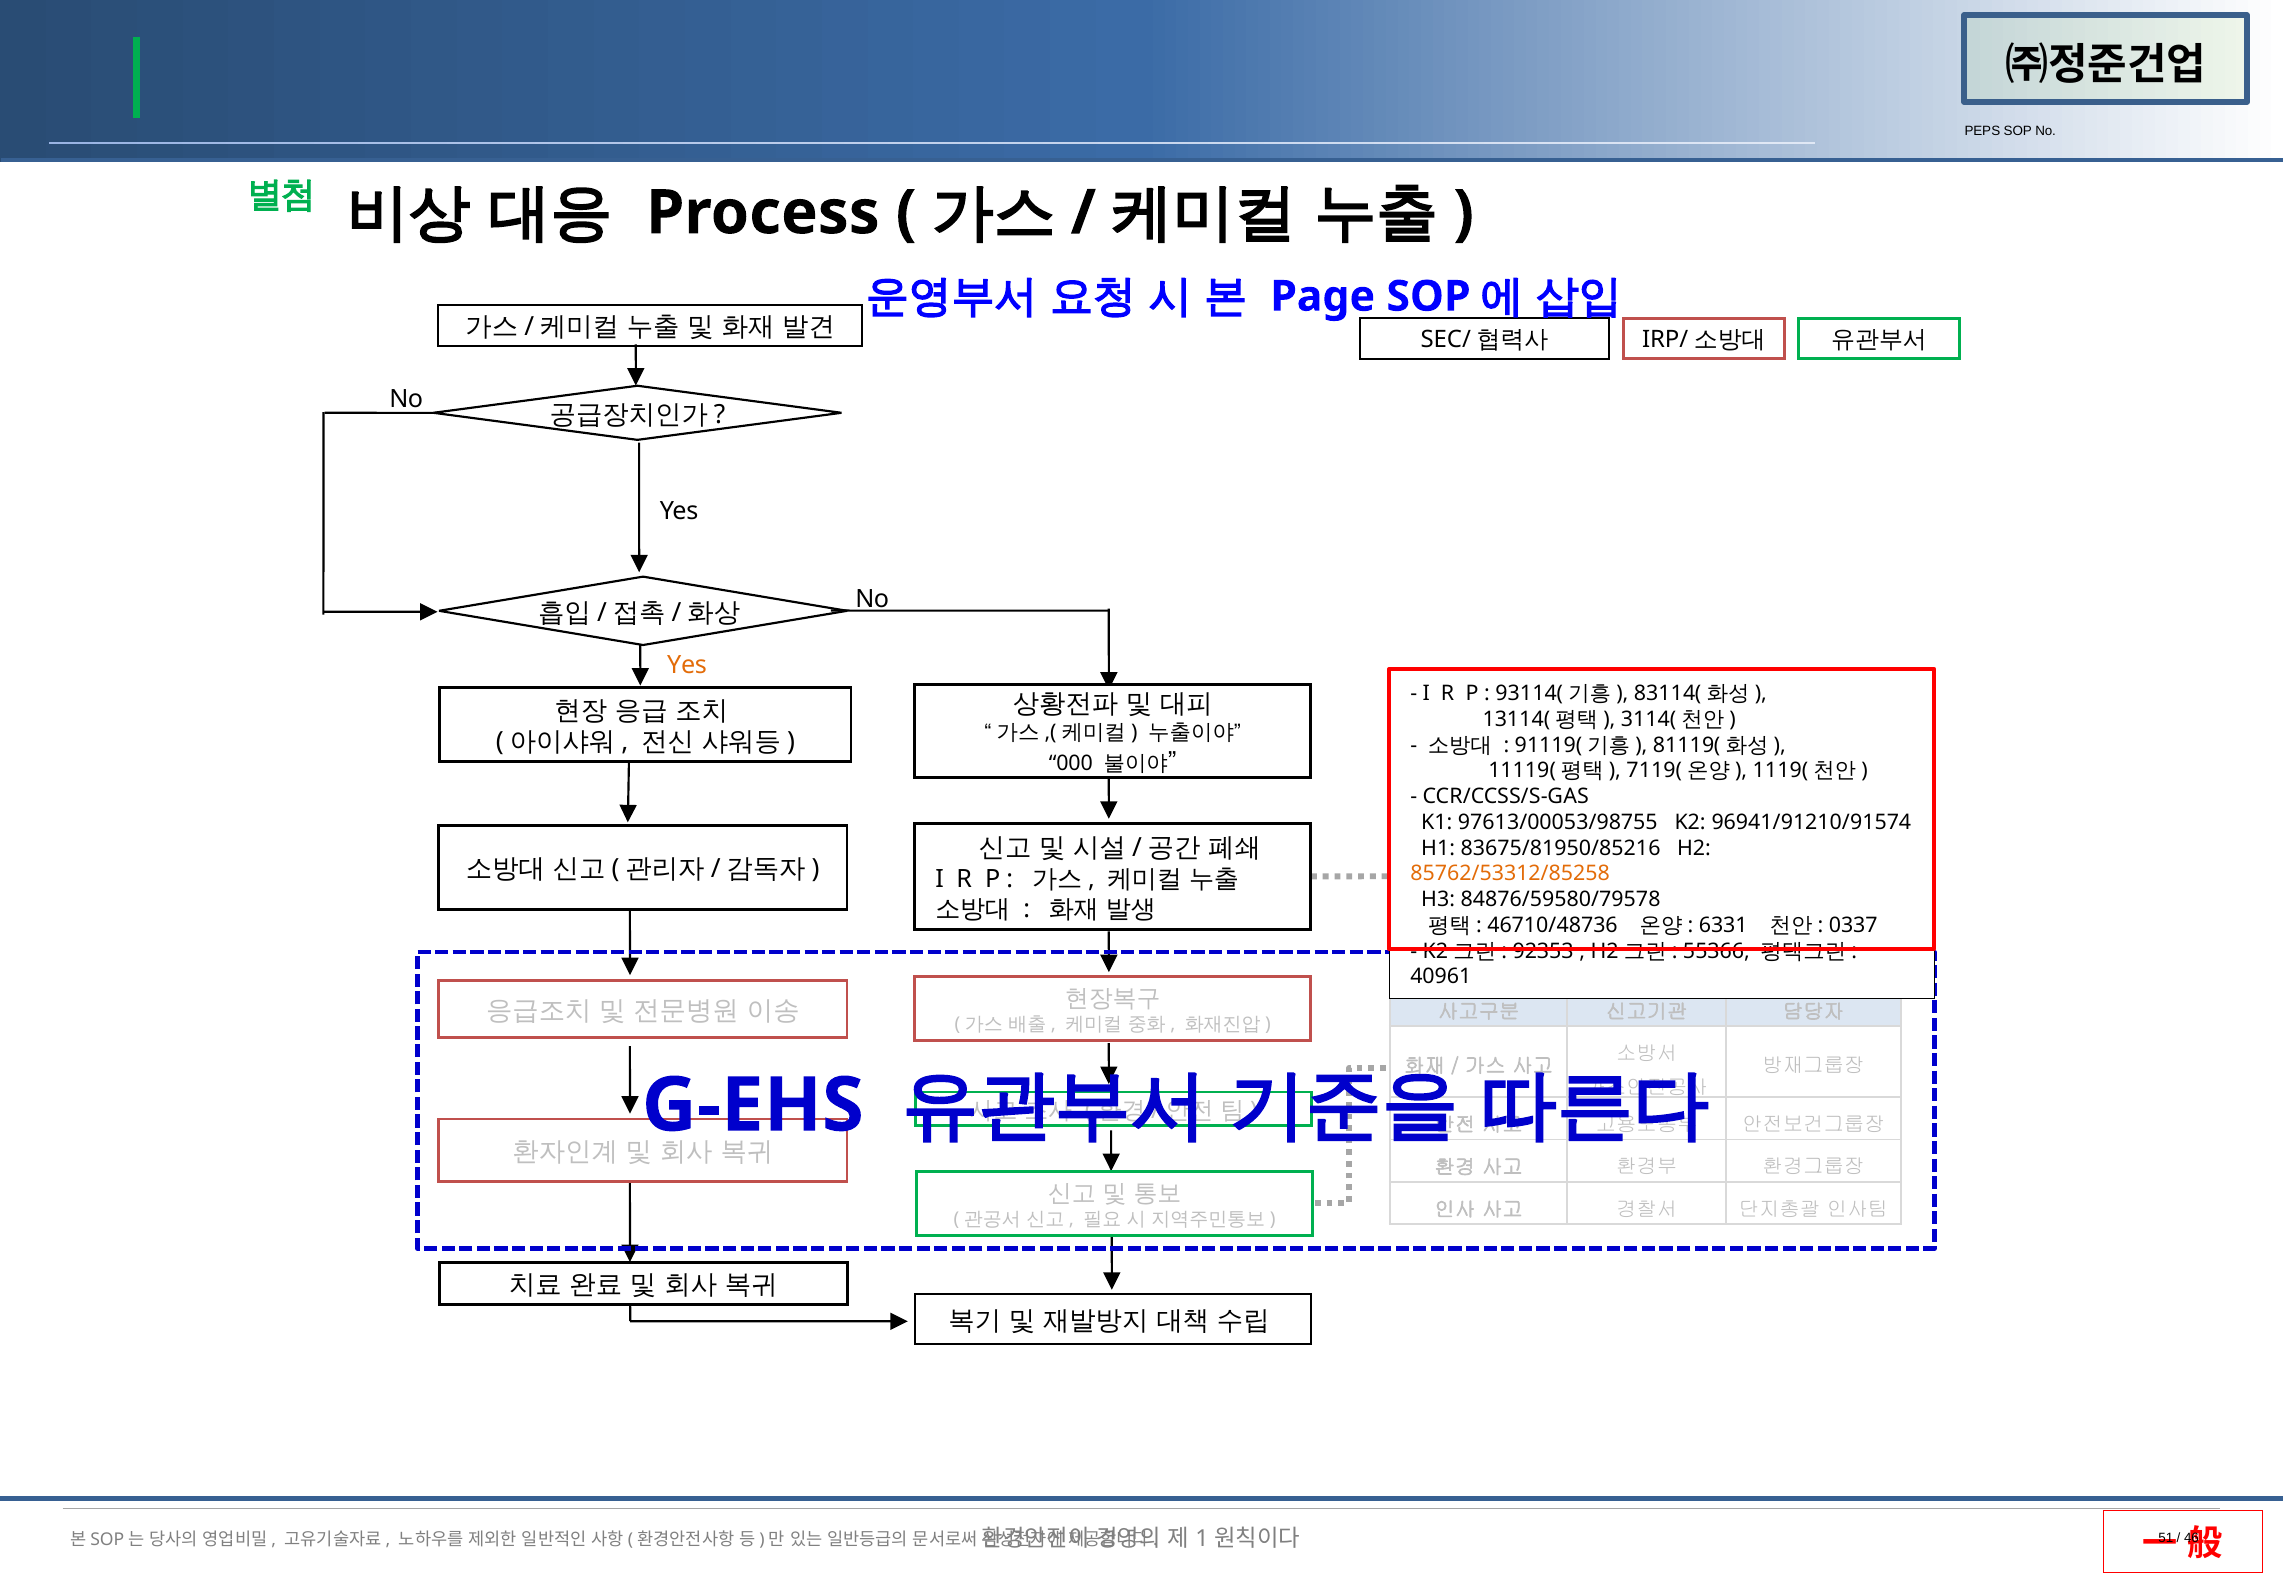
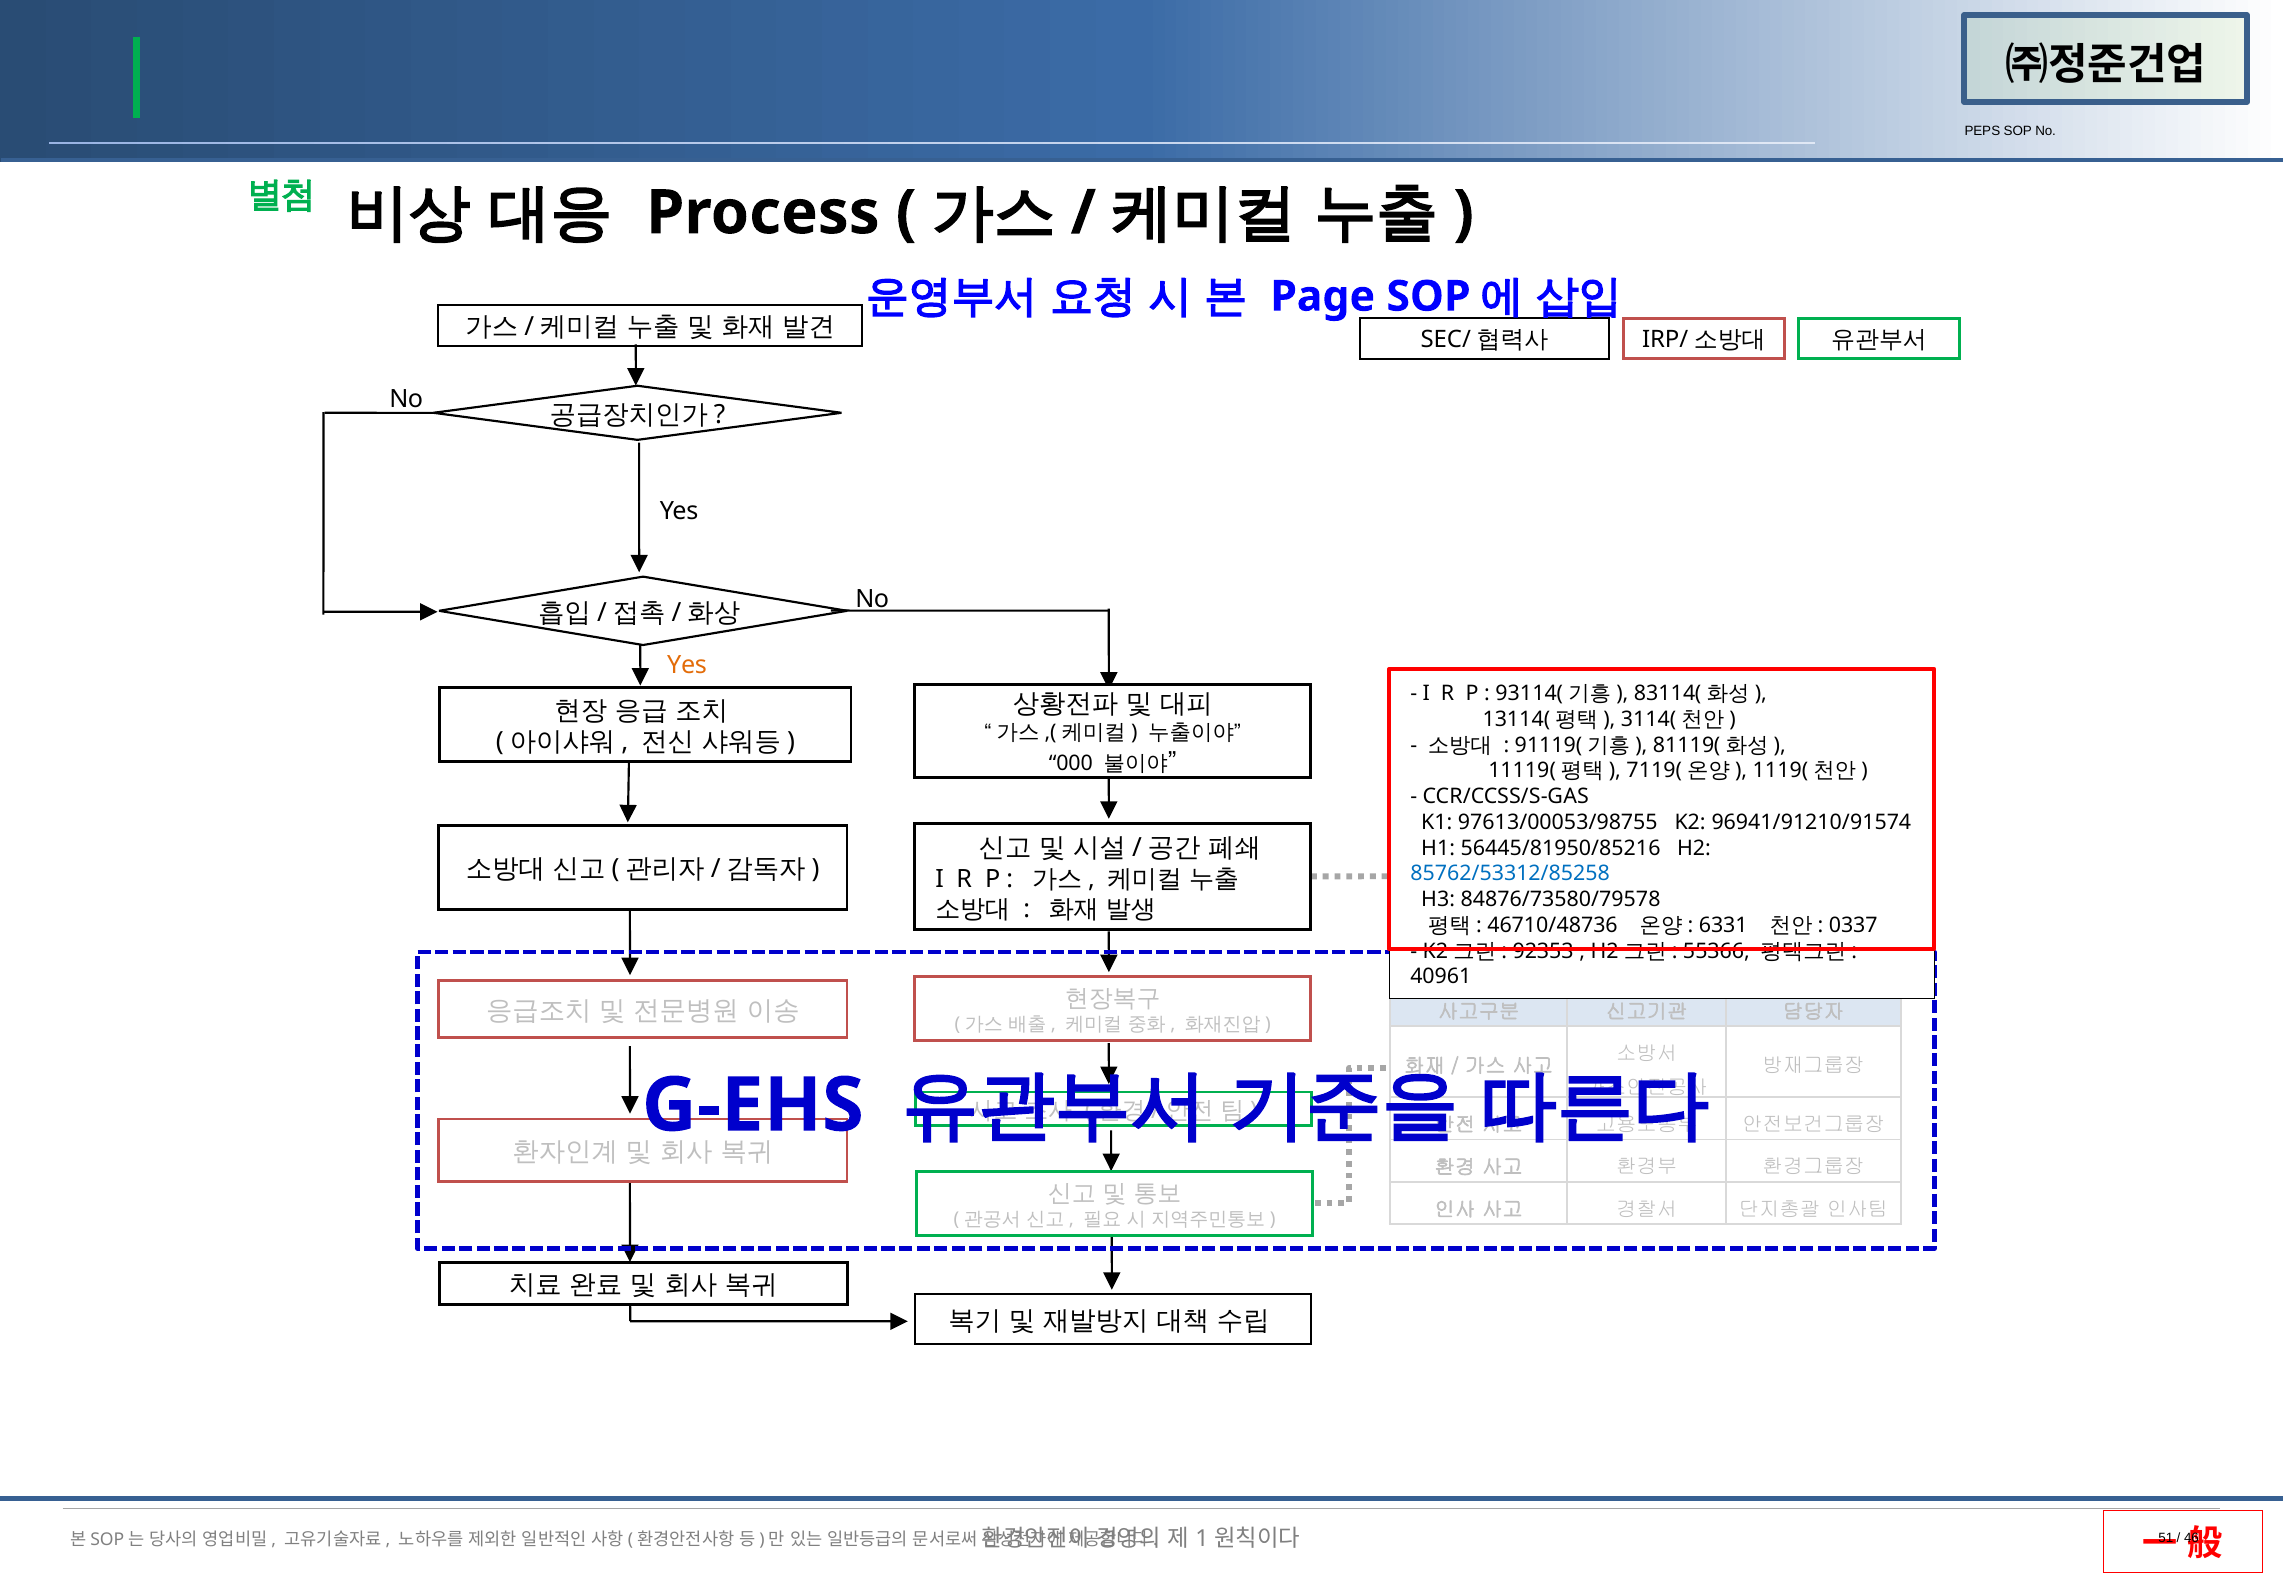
83675/81950/85216: 83675/81950/85216 -> 56445/81950/85216 (1561, 848)
85762/53312/85258 colour: orange -> blue (1510, 874)
84876/59580/79578: 84876/59580/79578 -> 84876/73580/79578 (1561, 899)
